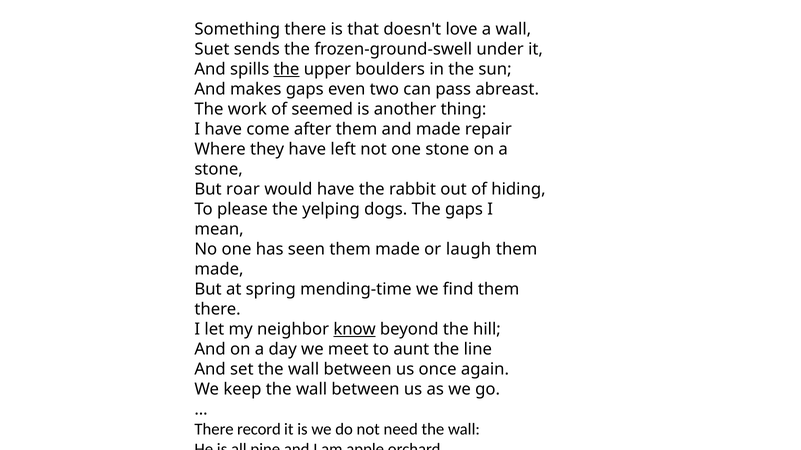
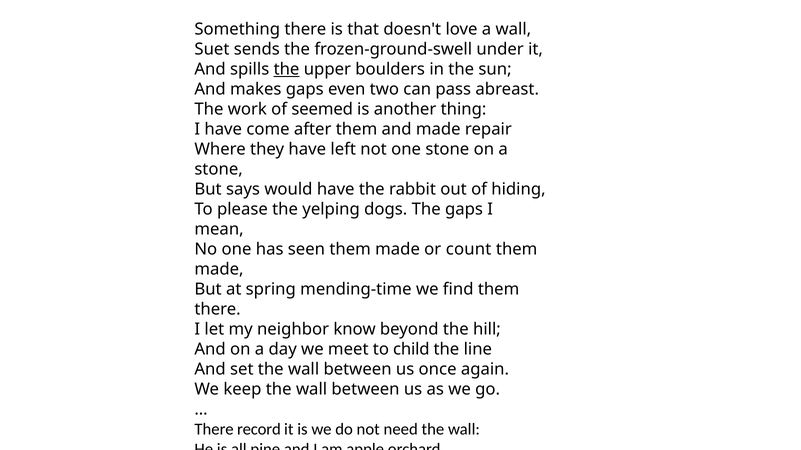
But roar: roar -> says (243, 189)
laugh: laugh -> count (469, 250)
know underline: present -> none (355, 330)
aunt: aunt -> child (411, 350)
